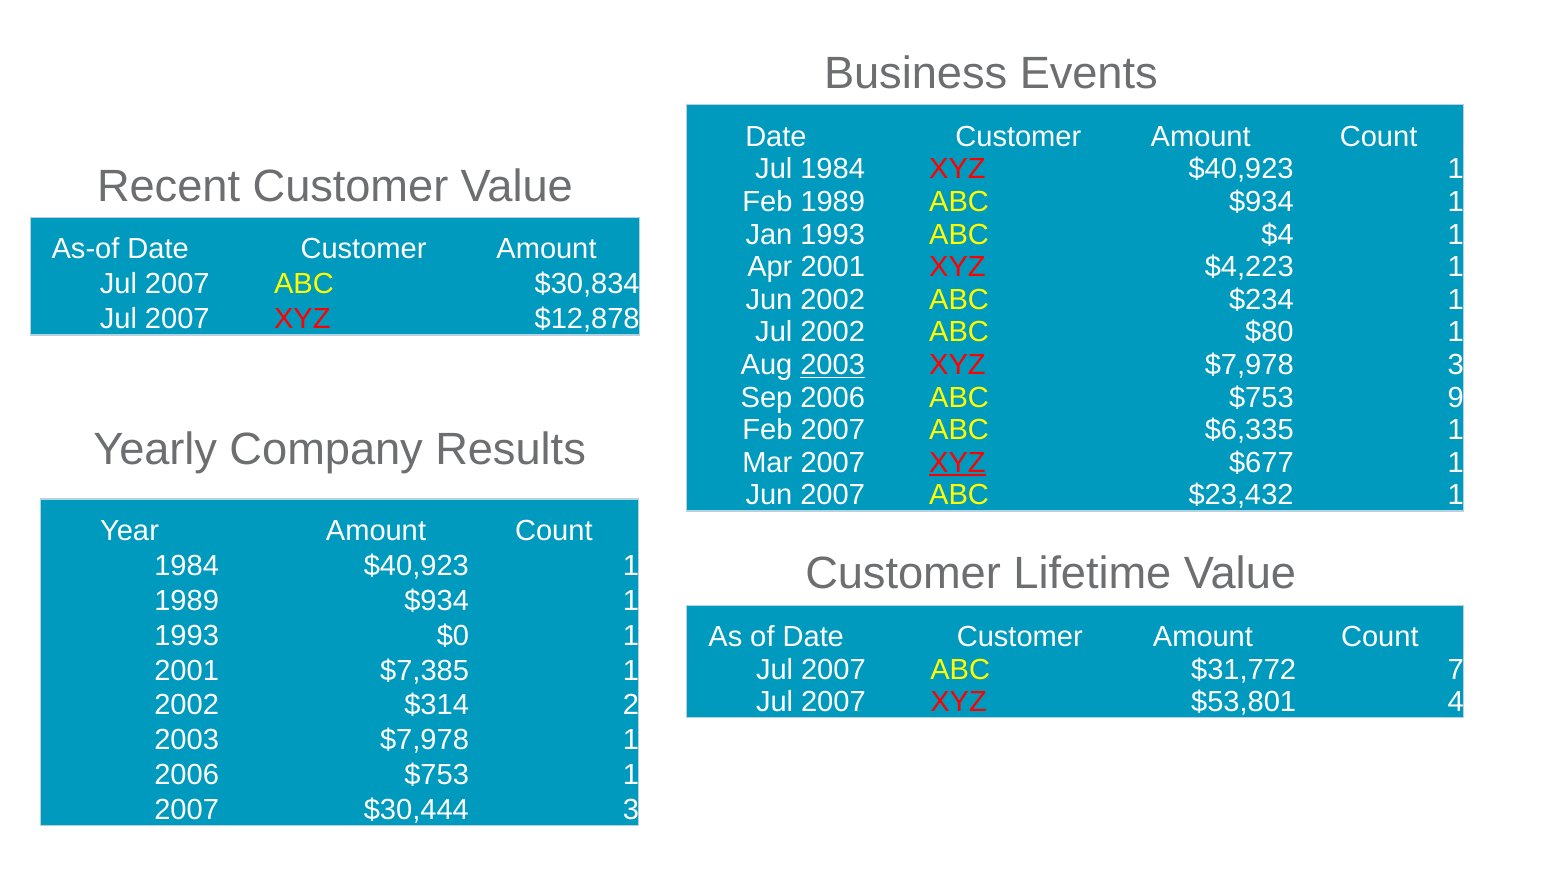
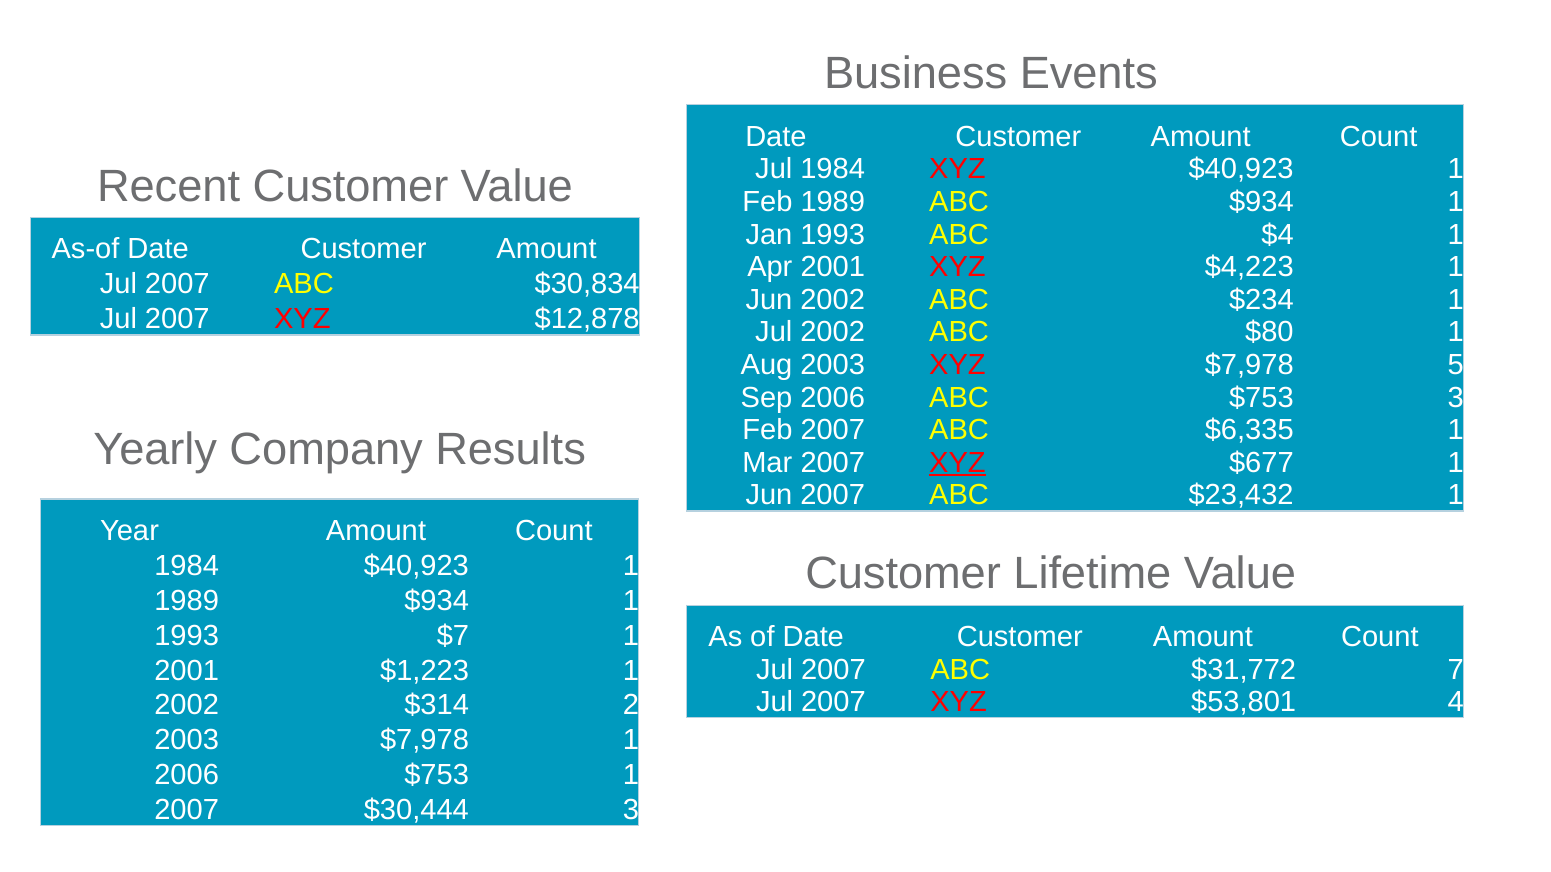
2003 underline: present -> none (833, 365)
$7,978 3: 3 -> 5 (1456, 365)
$753 9: 9 -> 3 (1456, 398)
$0: $0 -> $7 (453, 636)
$7,385: $7,385 -> $1,223 (425, 671)
